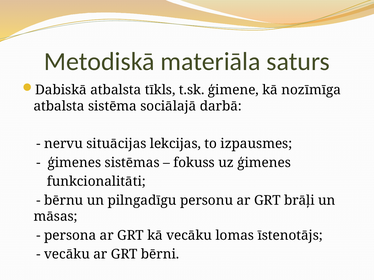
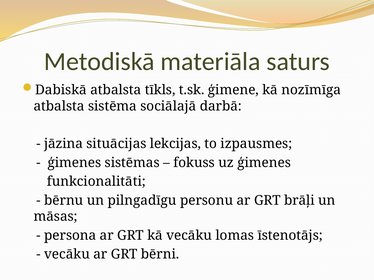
nervu: nervu -> jāzina (64, 144)
